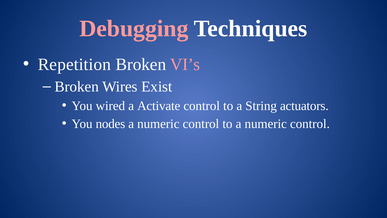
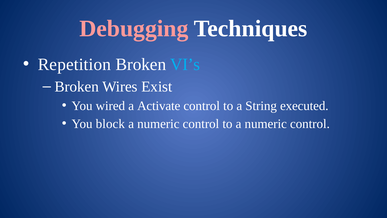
VI’s colour: pink -> light blue (185, 64)
actuators: actuators -> executed (304, 106)
nodes: nodes -> block (110, 124)
